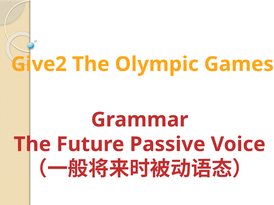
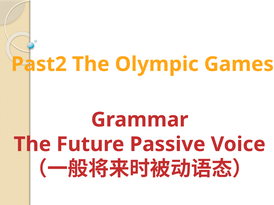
Give2: Give2 -> Past2 (39, 64)
